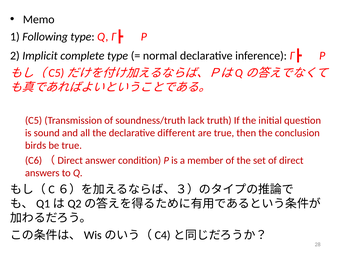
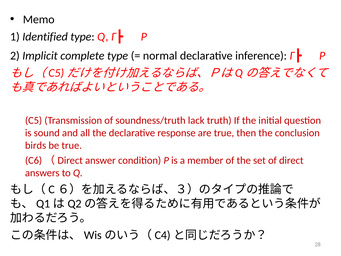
Following: Following -> Identified (45, 37)
different: different -> response (176, 133)
